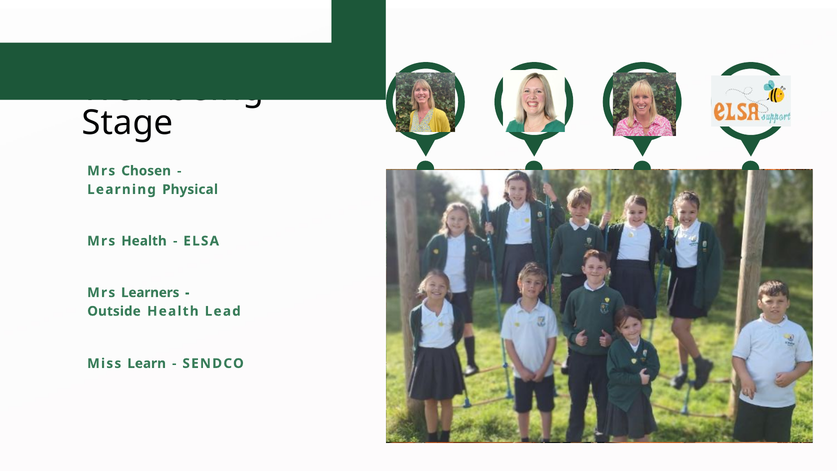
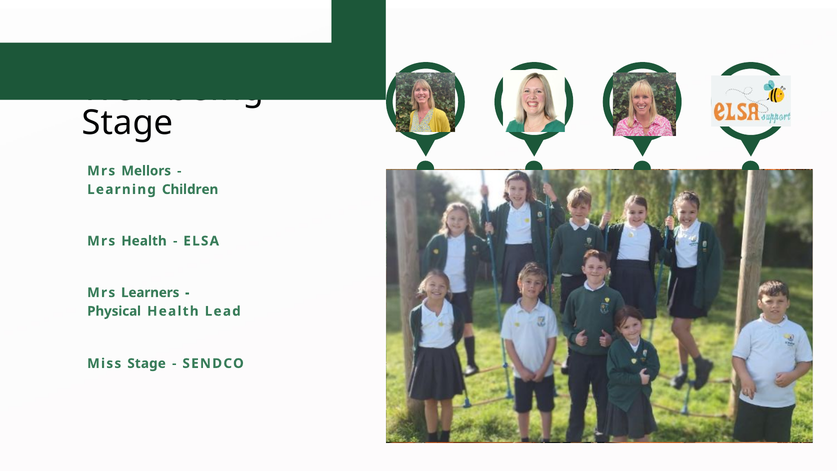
Chosen: Chosen -> Mellors (146, 171)
Physical: Physical -> Children (190, 189)
Outside: Outside -> Physical (114, 311)
Miss Learn: Learn -> Stage (147, 363)
